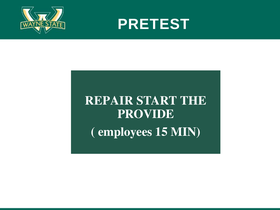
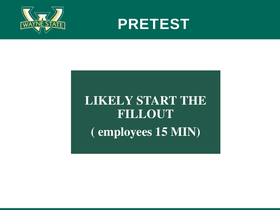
REPAIR: REPAIR -> LIKELY (109, 101)
PROVIDE: PROVIDE -> FILLOUT (146, 114)
